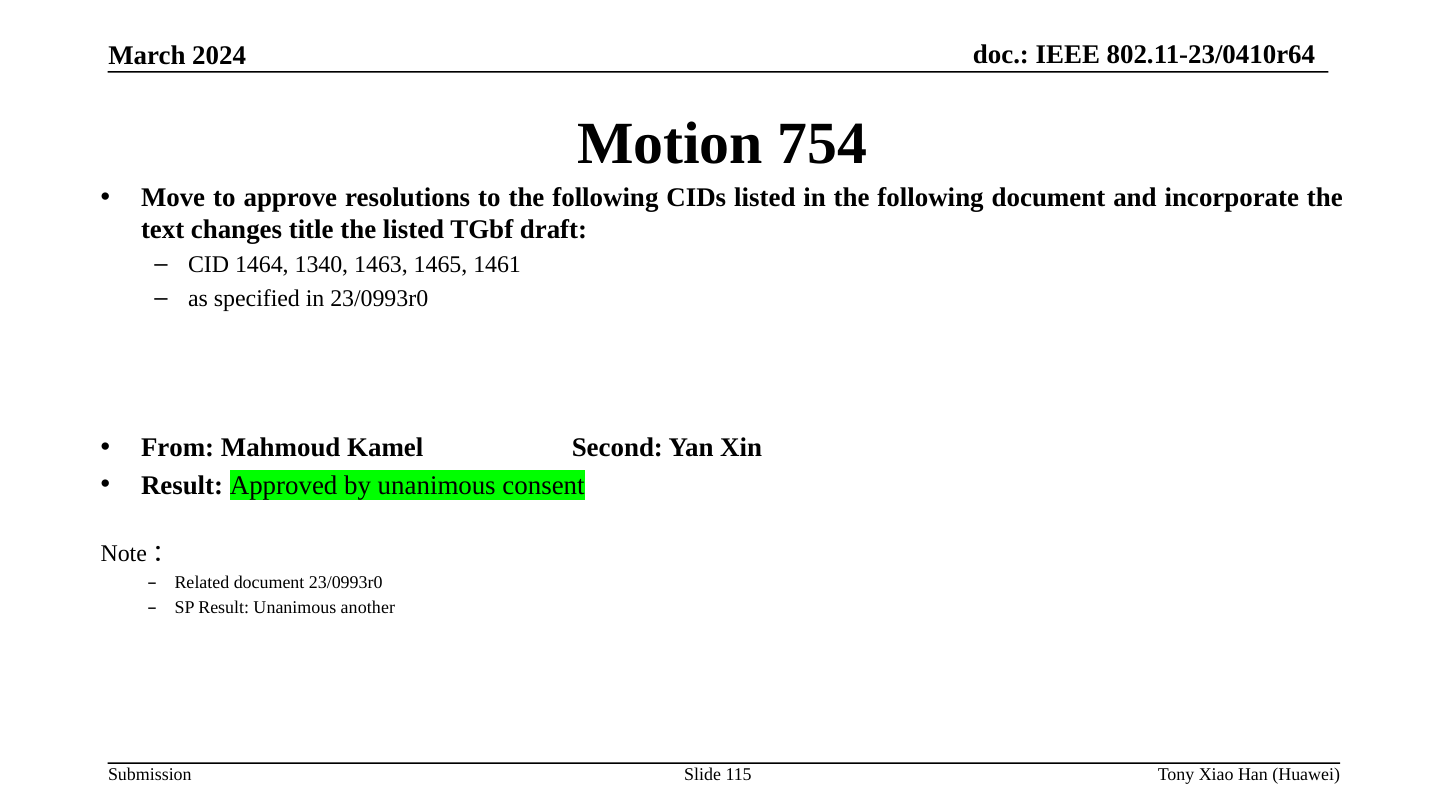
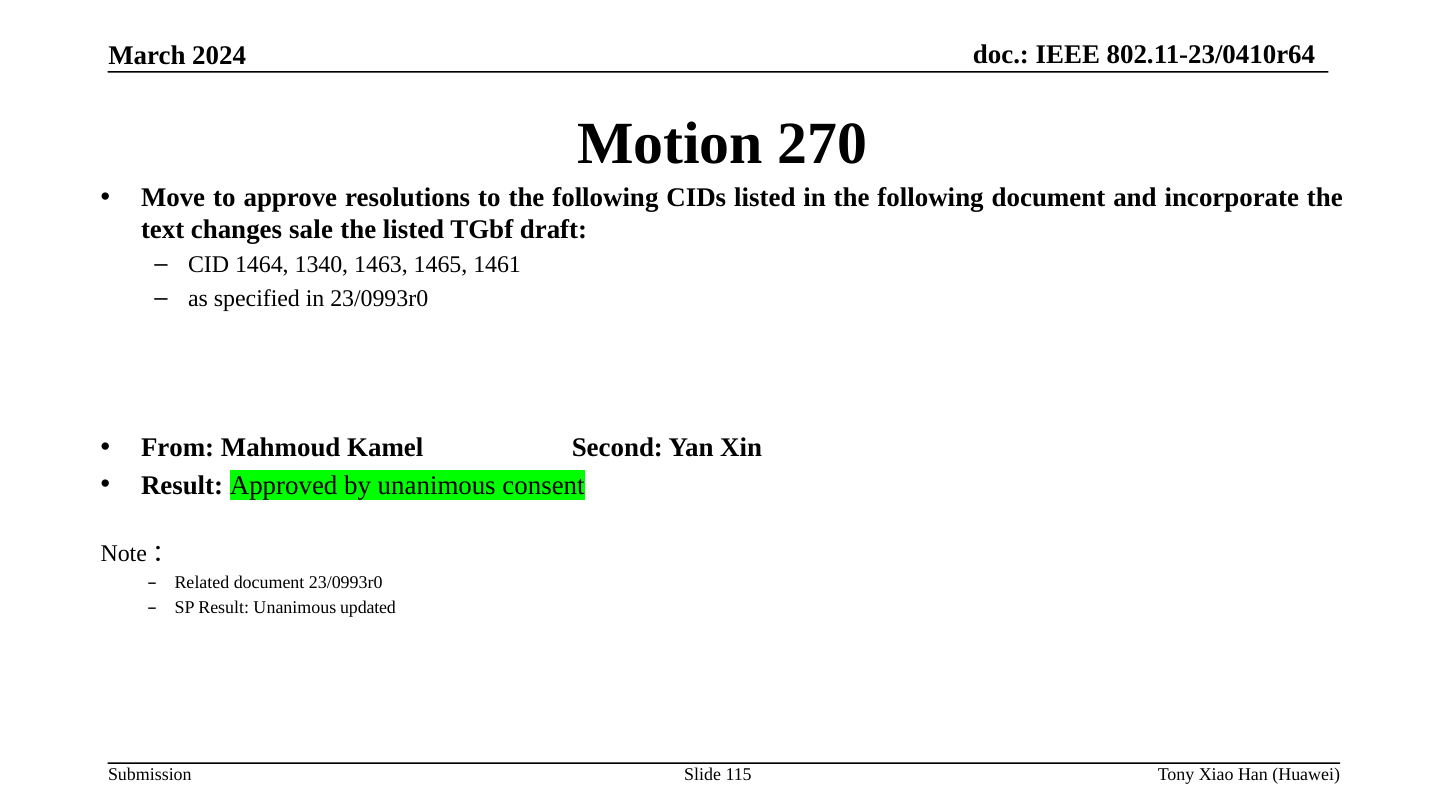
754: 754 -> 270 (823, 144)
title: title -> sale (311, 230)
another: another -> updated (368, 607)
